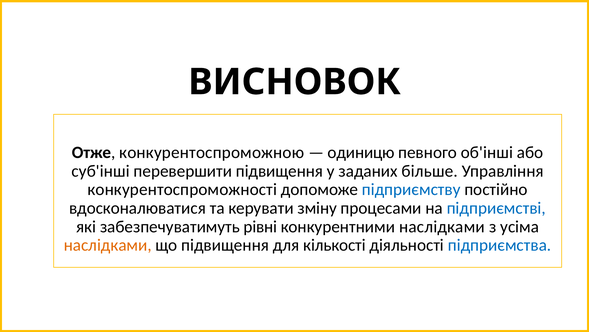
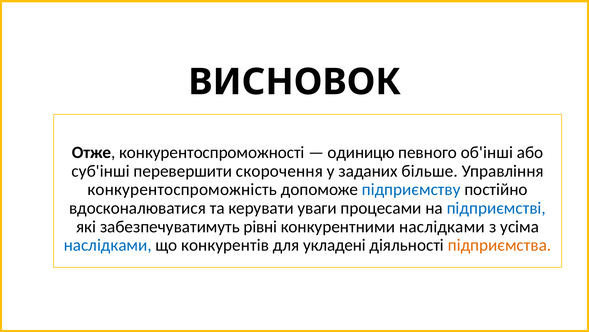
конкурентоспроможною: конкурентоспроможною -> конкурентоспроможності (212, 152)
перевершити підвищення: підвищення -> скорочення (279, 171)
конкурентоспроможності: конкурентоспроможності -> конкурентоспроможність (182, 189)
зміну: зміну -> уваги (317, 208)
наслідками colour: orange -> blue (108, 245)
що підвищення: підвищення -> конкурентів (225, 245)
кількості: кількості -> укладені (334, 245)
підприємства colour: blue -> orange (500, 245)
